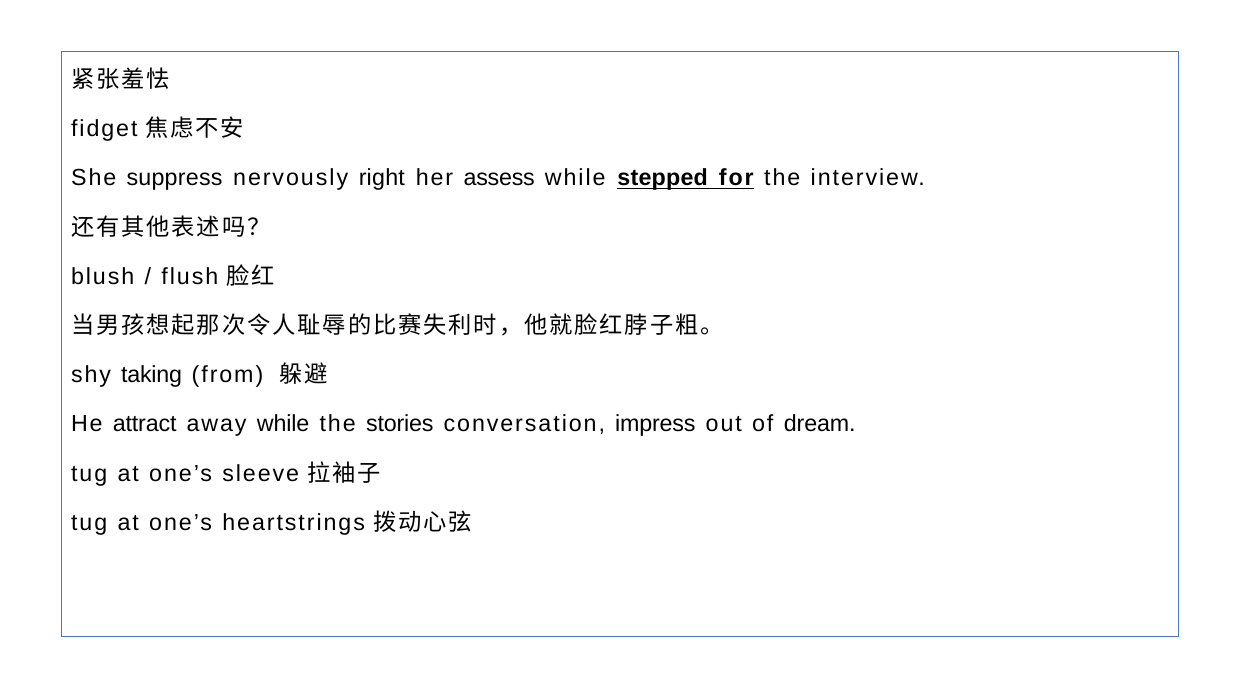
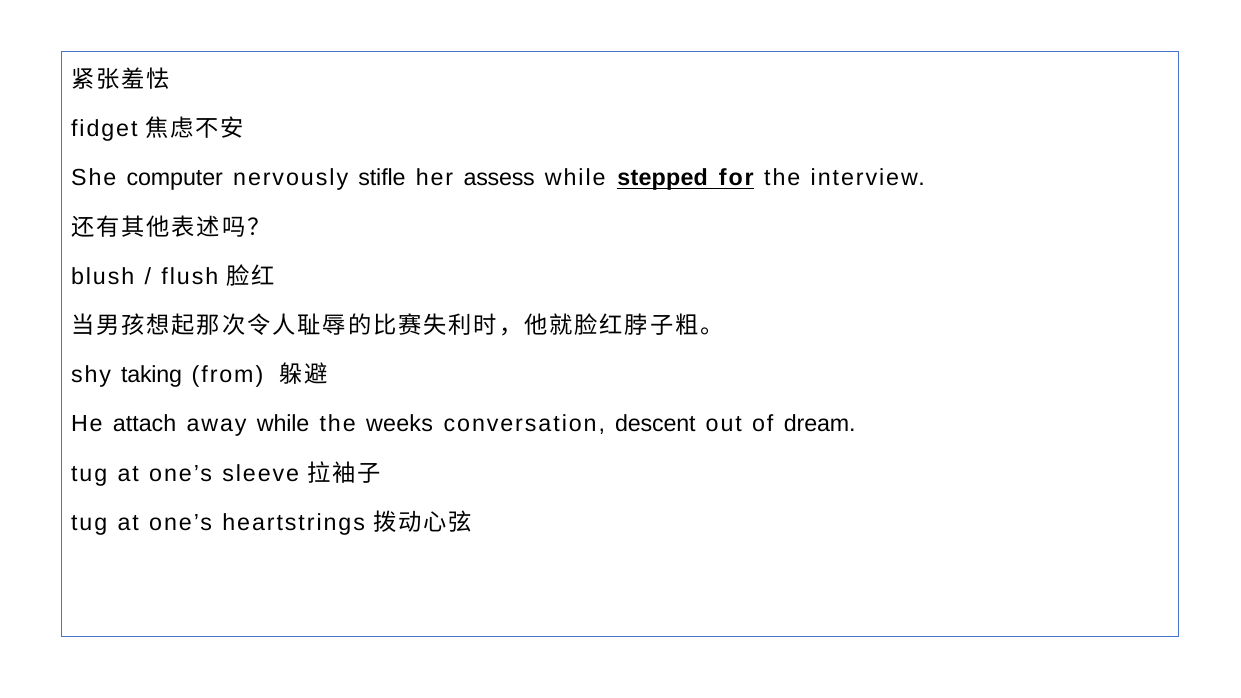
suppress: suppress -> computer (175, 178)
right: right -> stifle (382, 178)
attract: attract -> attach (145, 424)
stories: stories -> weeks (400, 424)
impress: impress -> descent (655, 424)
